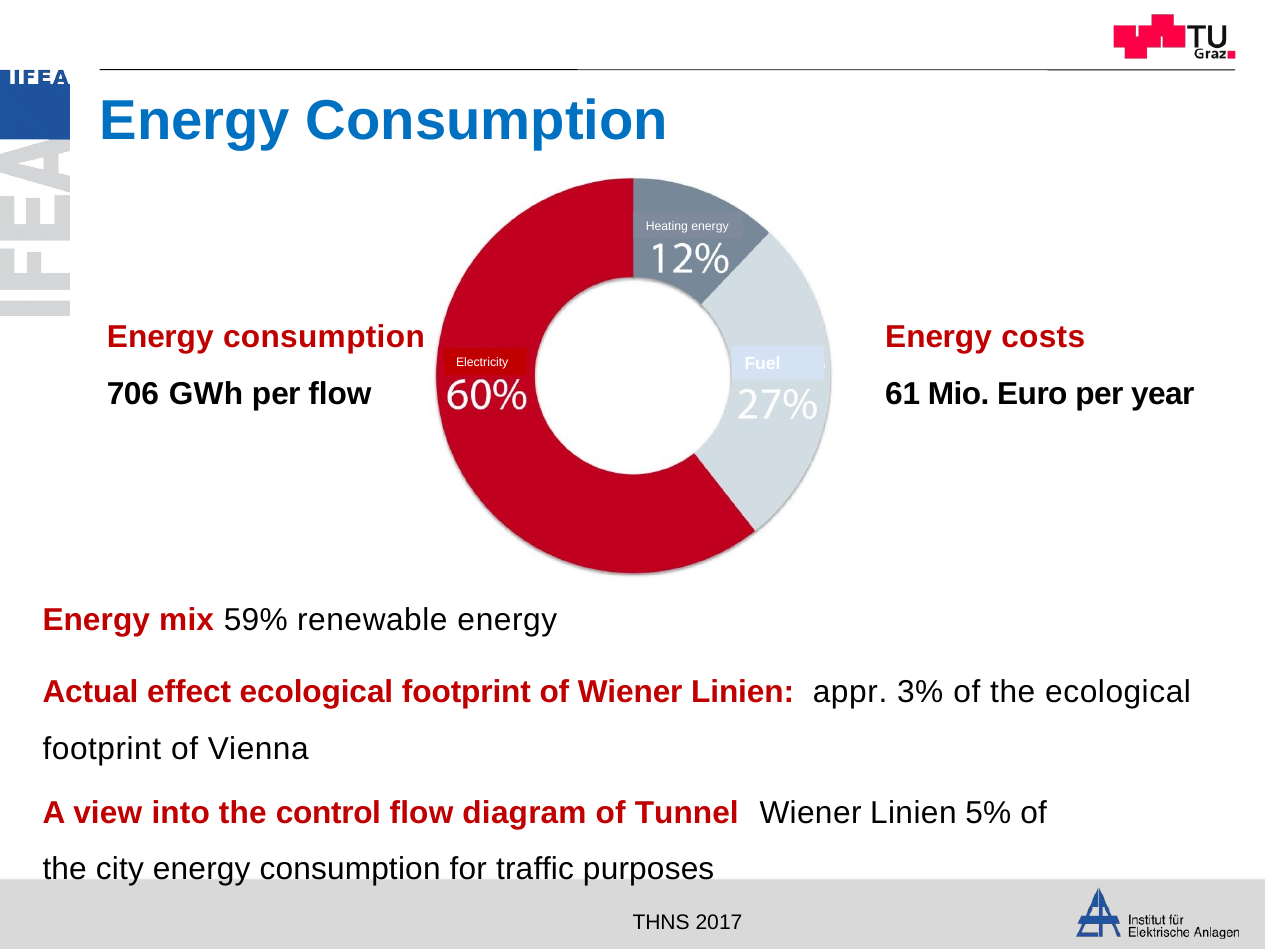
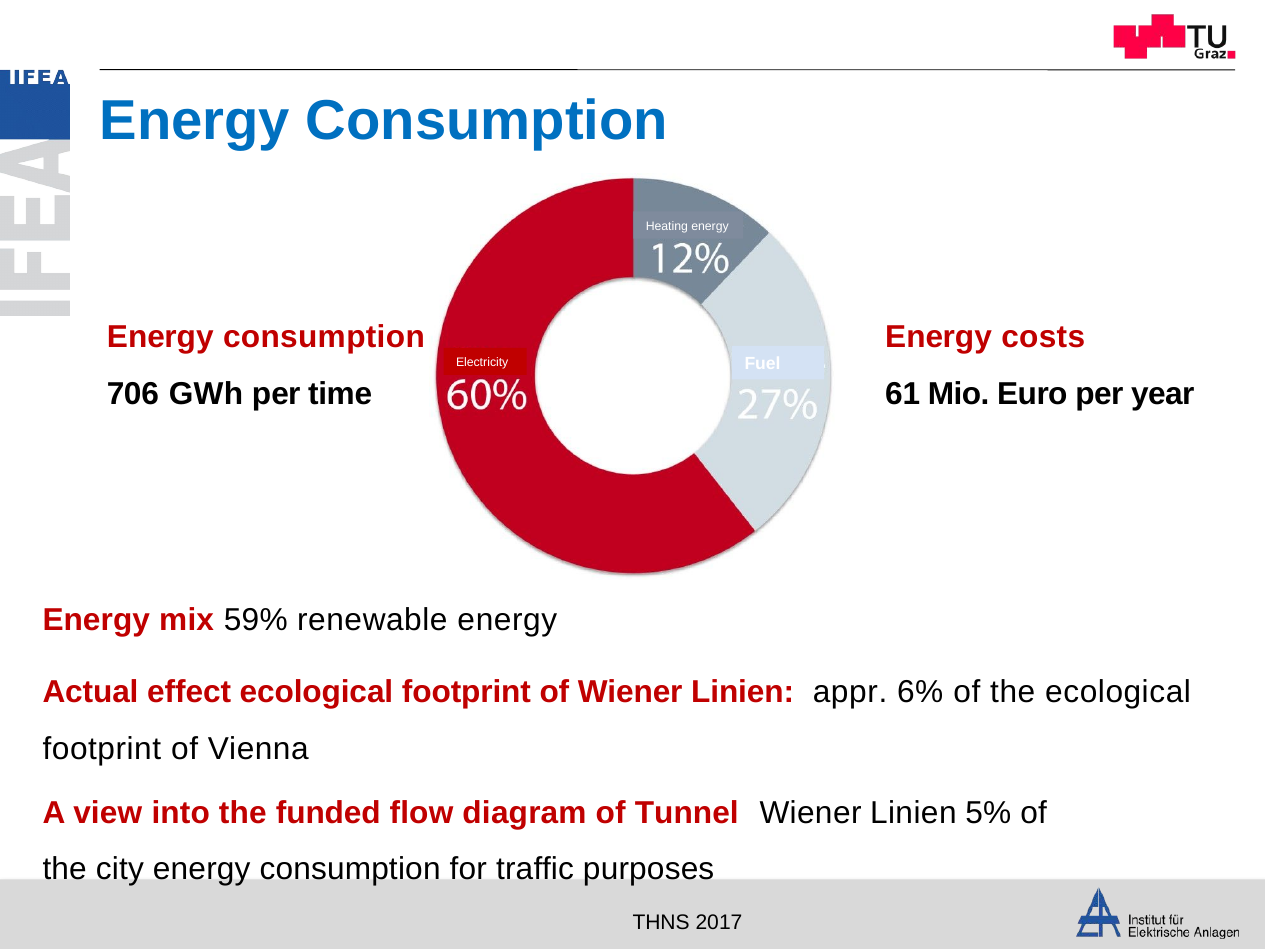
per flow: flow -> time (340, 394)
3%: 3% -> 6% (920, 692)
control: control -> funded (328, 812)
